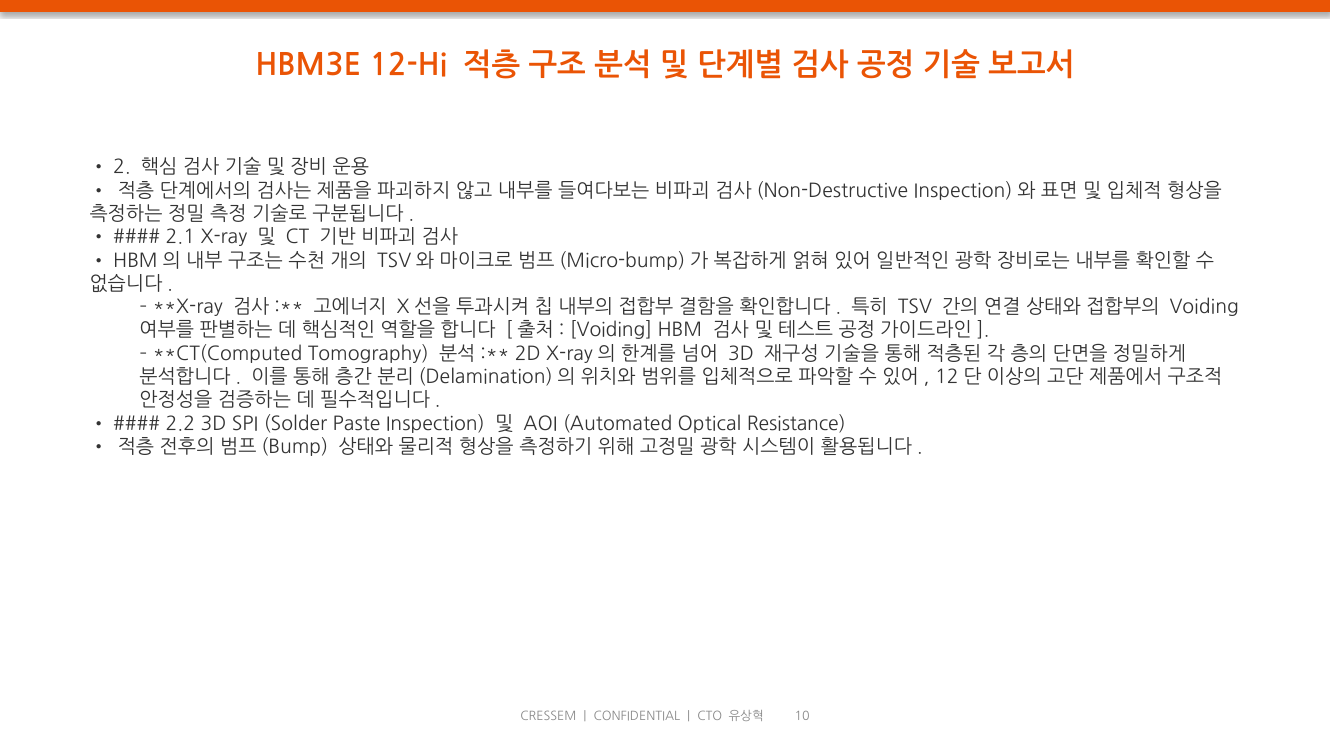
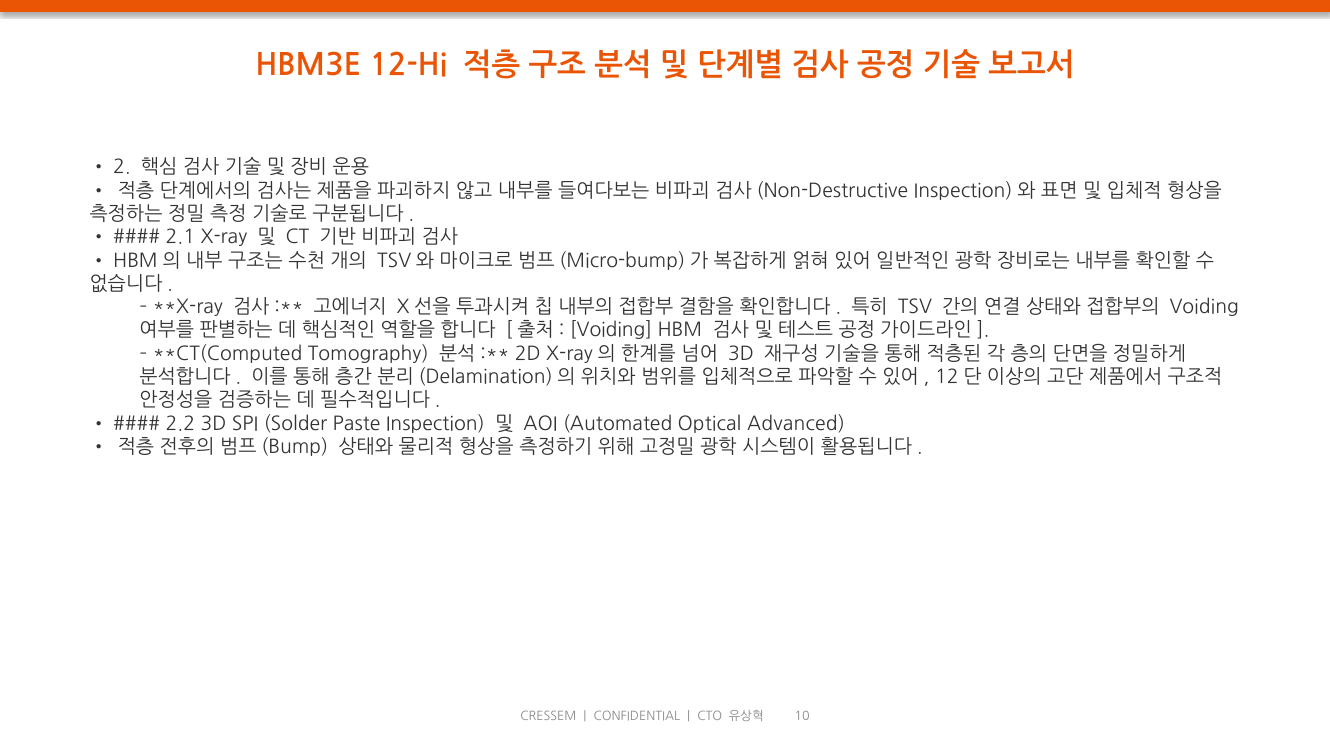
Resistance: Resistance -> Advanced (796, 424)
